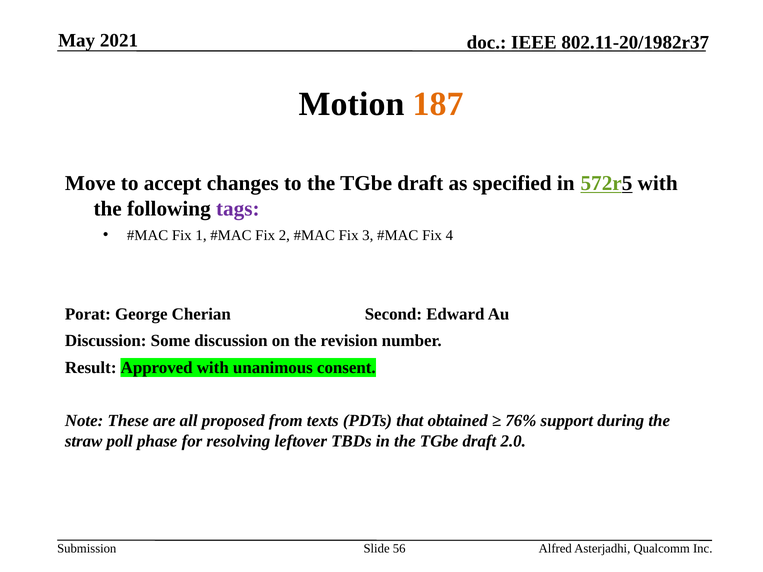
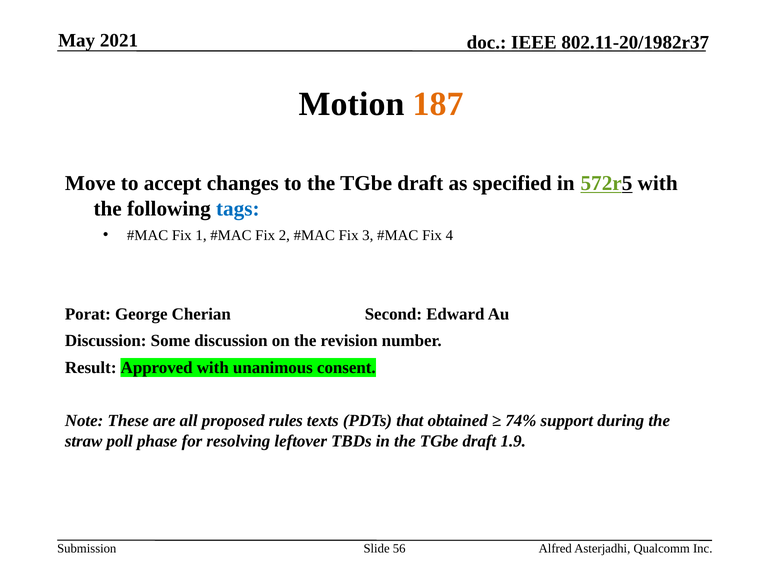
tags colour: purple -> blue (238, 209)
from: from -> rules (286, 421)
76%: 76% -> 74% (521, 421)
2.0: 2.0 -> 1.9 (513, 441)
